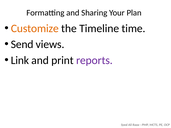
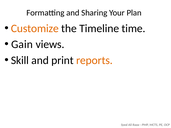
Send: Send -> Gain (22, 44)
Link: Link -> Skill (20, 60)
reports colour: purple -> orange (94, 60)
